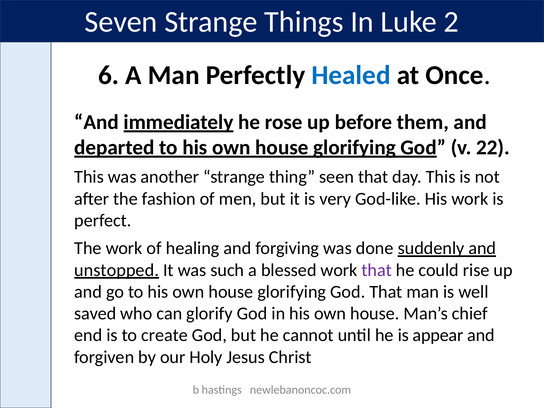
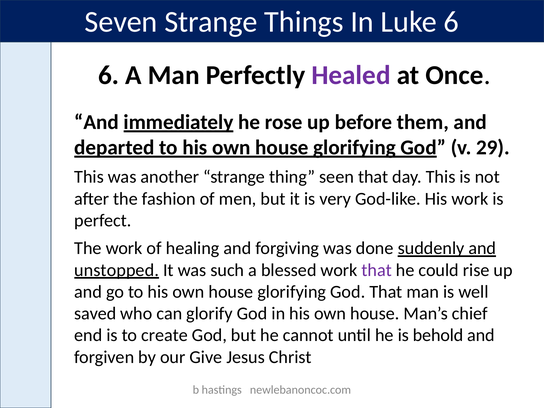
Luke 2: 2 -> 6 (451, 22)
Healed colour: blue -> purple (351, 75)
22: 22 -> 29 (493, 148)
appear: appear -> behold (438, 335)
Holy: Holy -> Give (206, 357)
